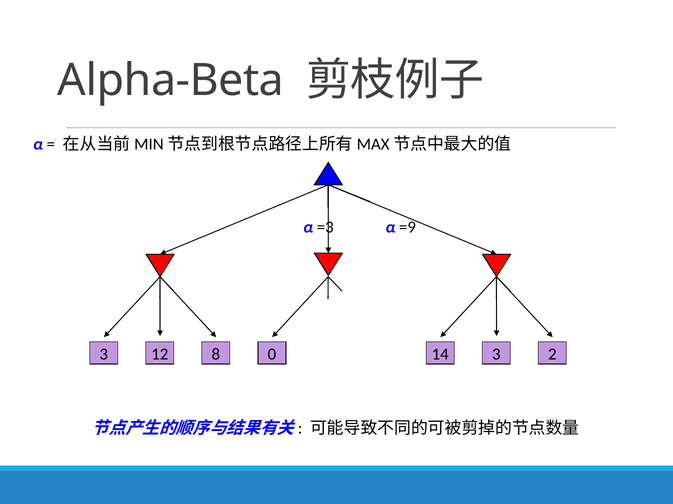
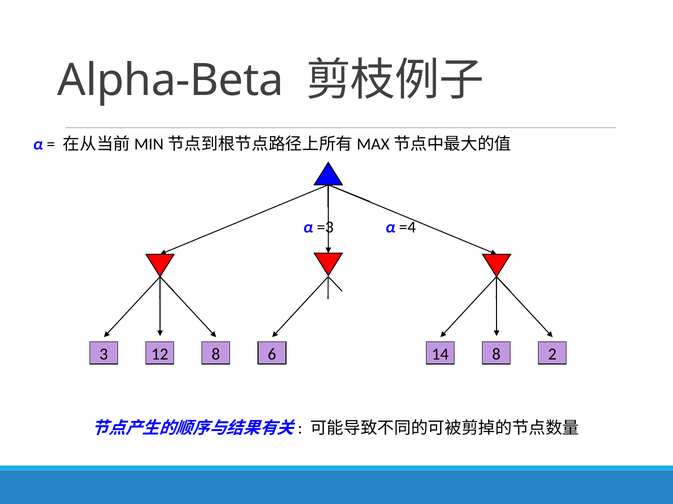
=9: =9 -> =4 (407, 228)
0: 0 -> 6 (272, 355)
8 3: 3 -> 8 (496, 355)
